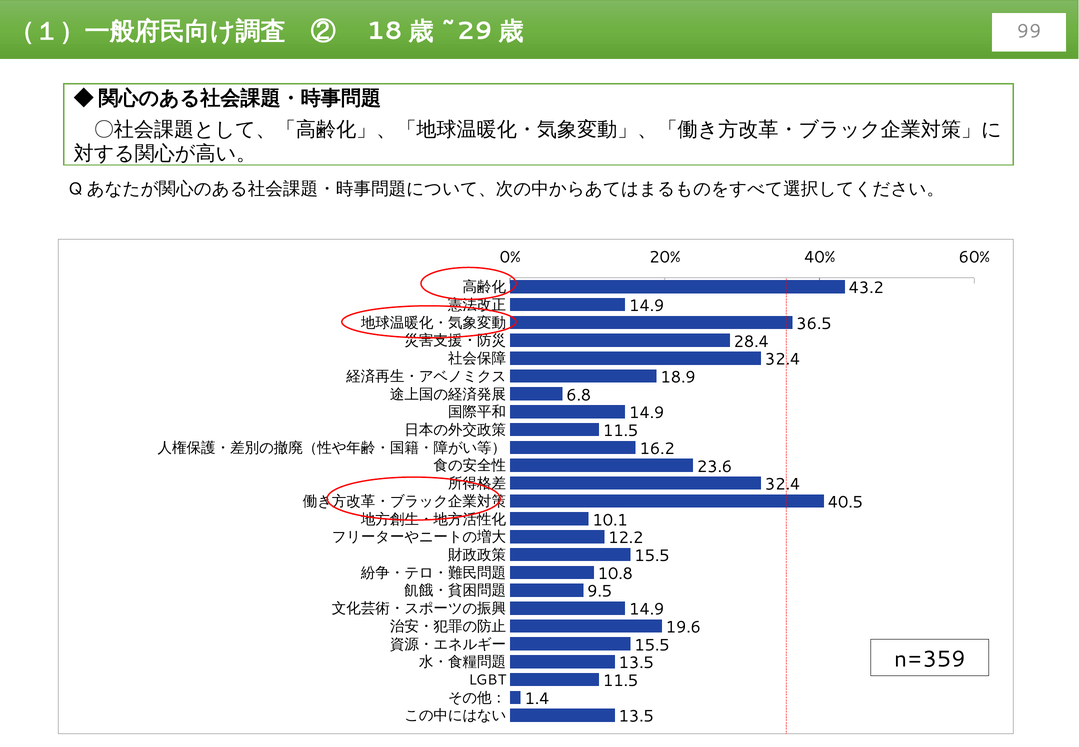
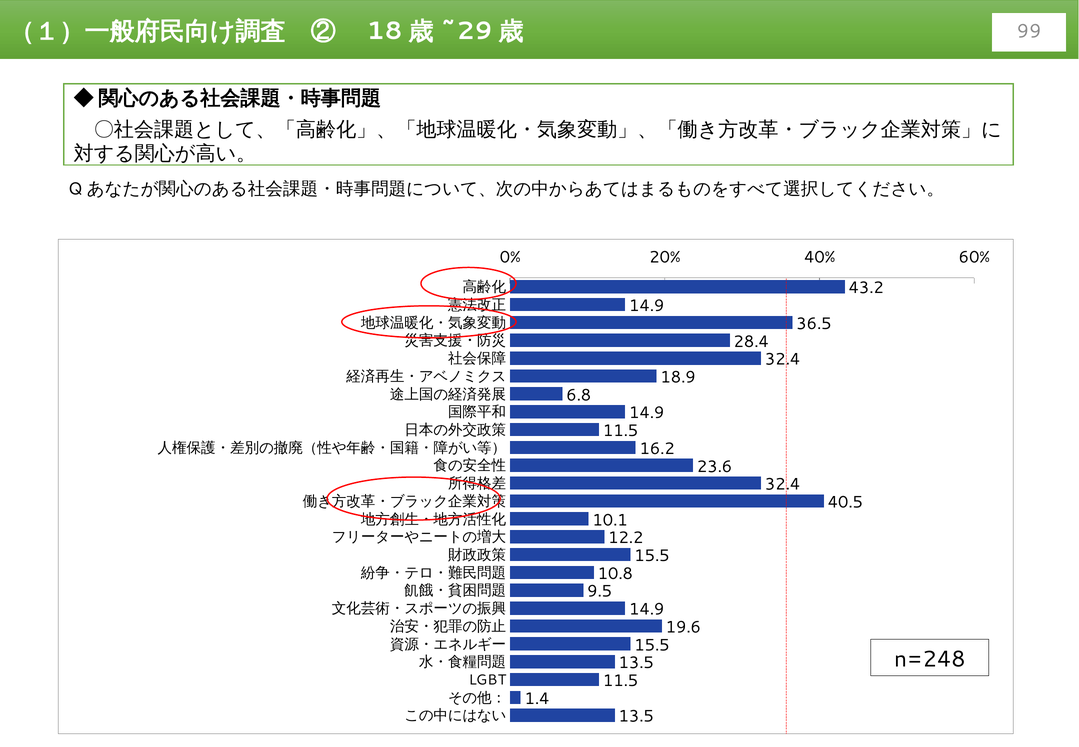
n=359: n=359 -> n=248 (930, 659)
